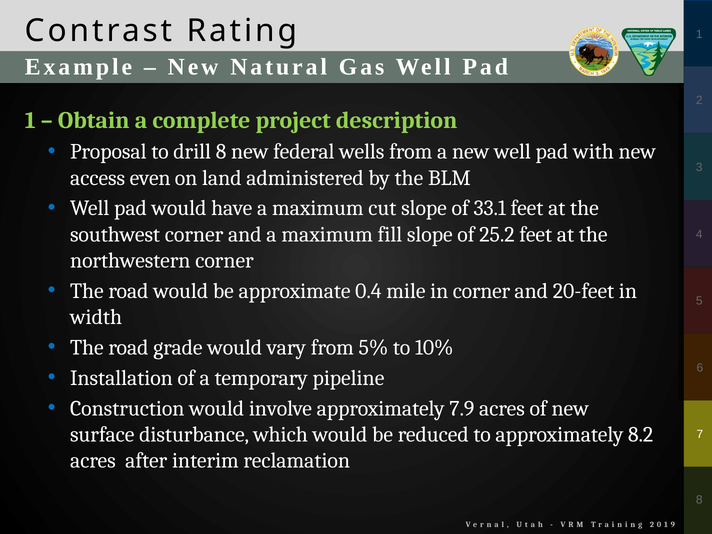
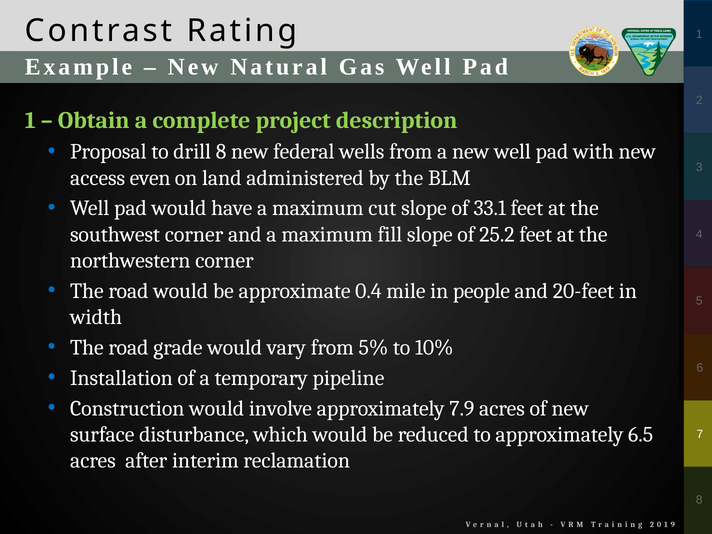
in corner: corner -> people (481, 291)
8.2: 8.2 -> 6.5 (641, 434)
